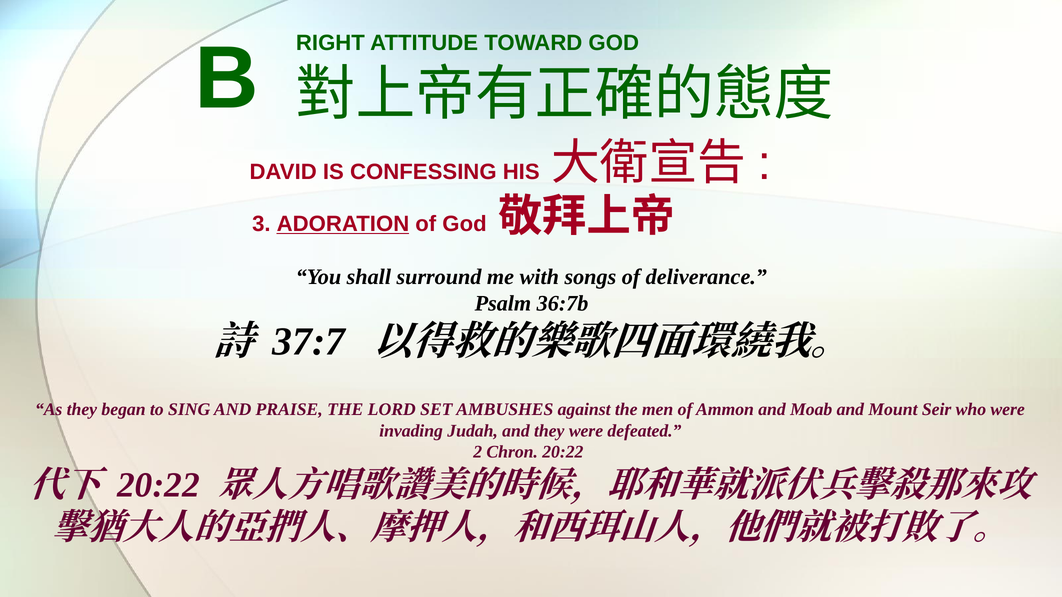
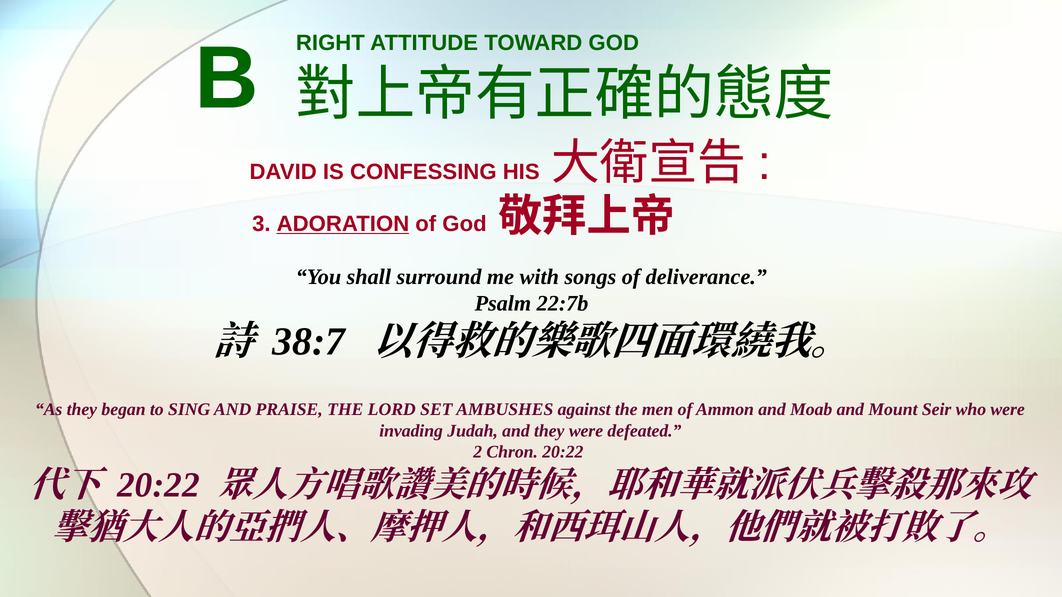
36:7b: 36:7b -> 22:7b (563, 303)
37:7: 37:7 -> 38:7 (309, 342)
